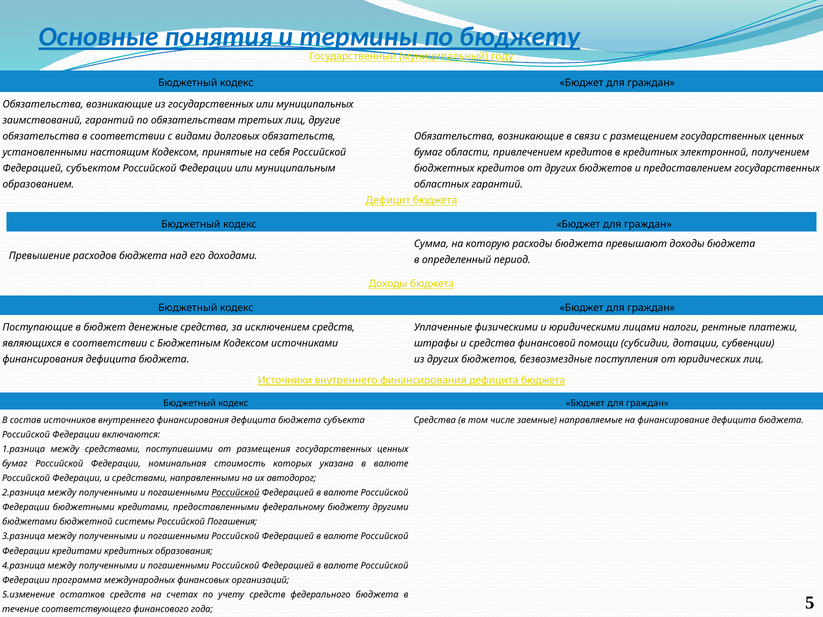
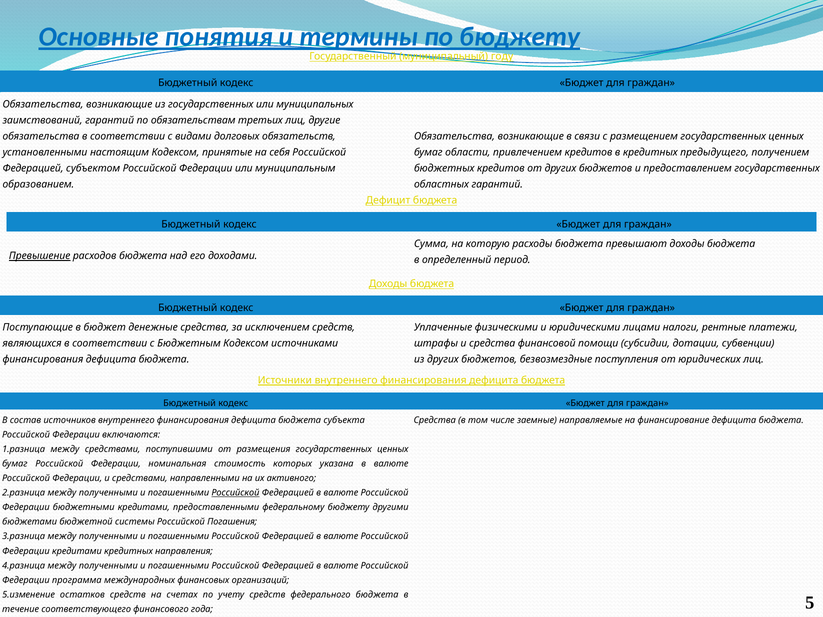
электронной: электронной -> предыдущего (715, 152)
Превышение underline: none -> present (40, 256)
автодорог: автодорог -> активного (291, 479)
образования: образования -> направления (184, 551)
